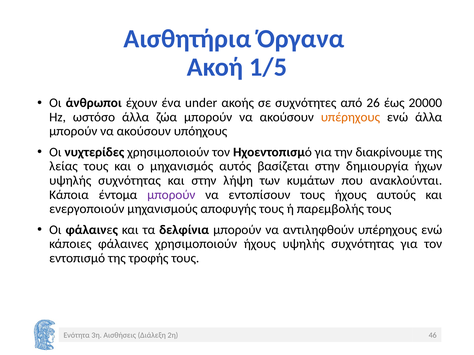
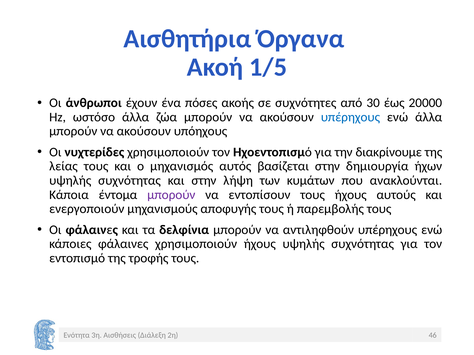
under: under -> πόσες (201, 103)
26: 26 -> 30 (373, 103)
υπέρηχους colour: orange -> blue (350, 117)
